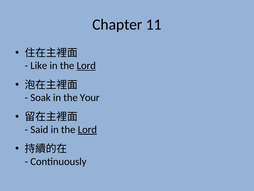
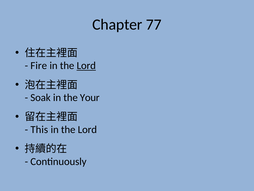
11: 11 -> 77 (154, 25)
Like: Like -> Fire (39, 66)
Said: Said -> This (39, 129)
Lord underline: present -> none (87, 129)
